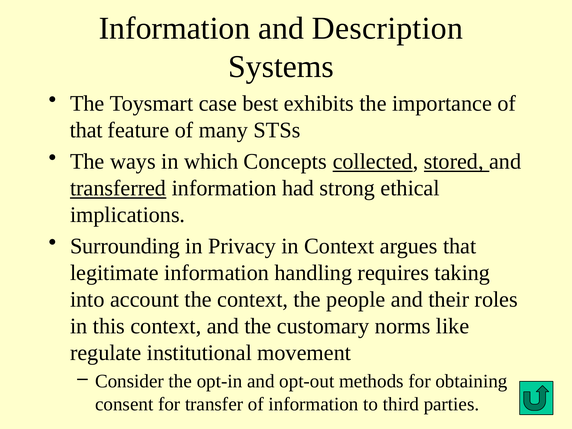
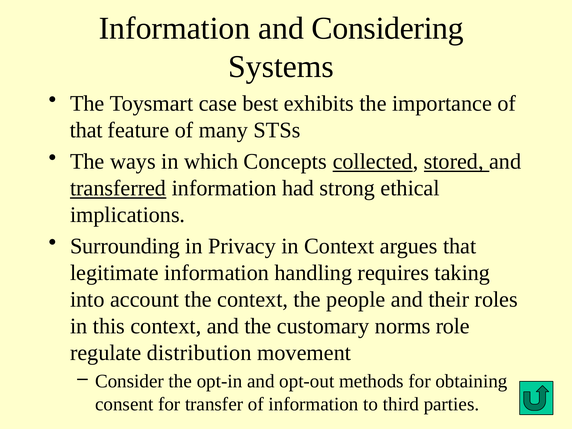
Description: Description -> Considering (388, 28)
like: like -> role (453, 326)
institutional: institutional -> distribution (199, 353)
